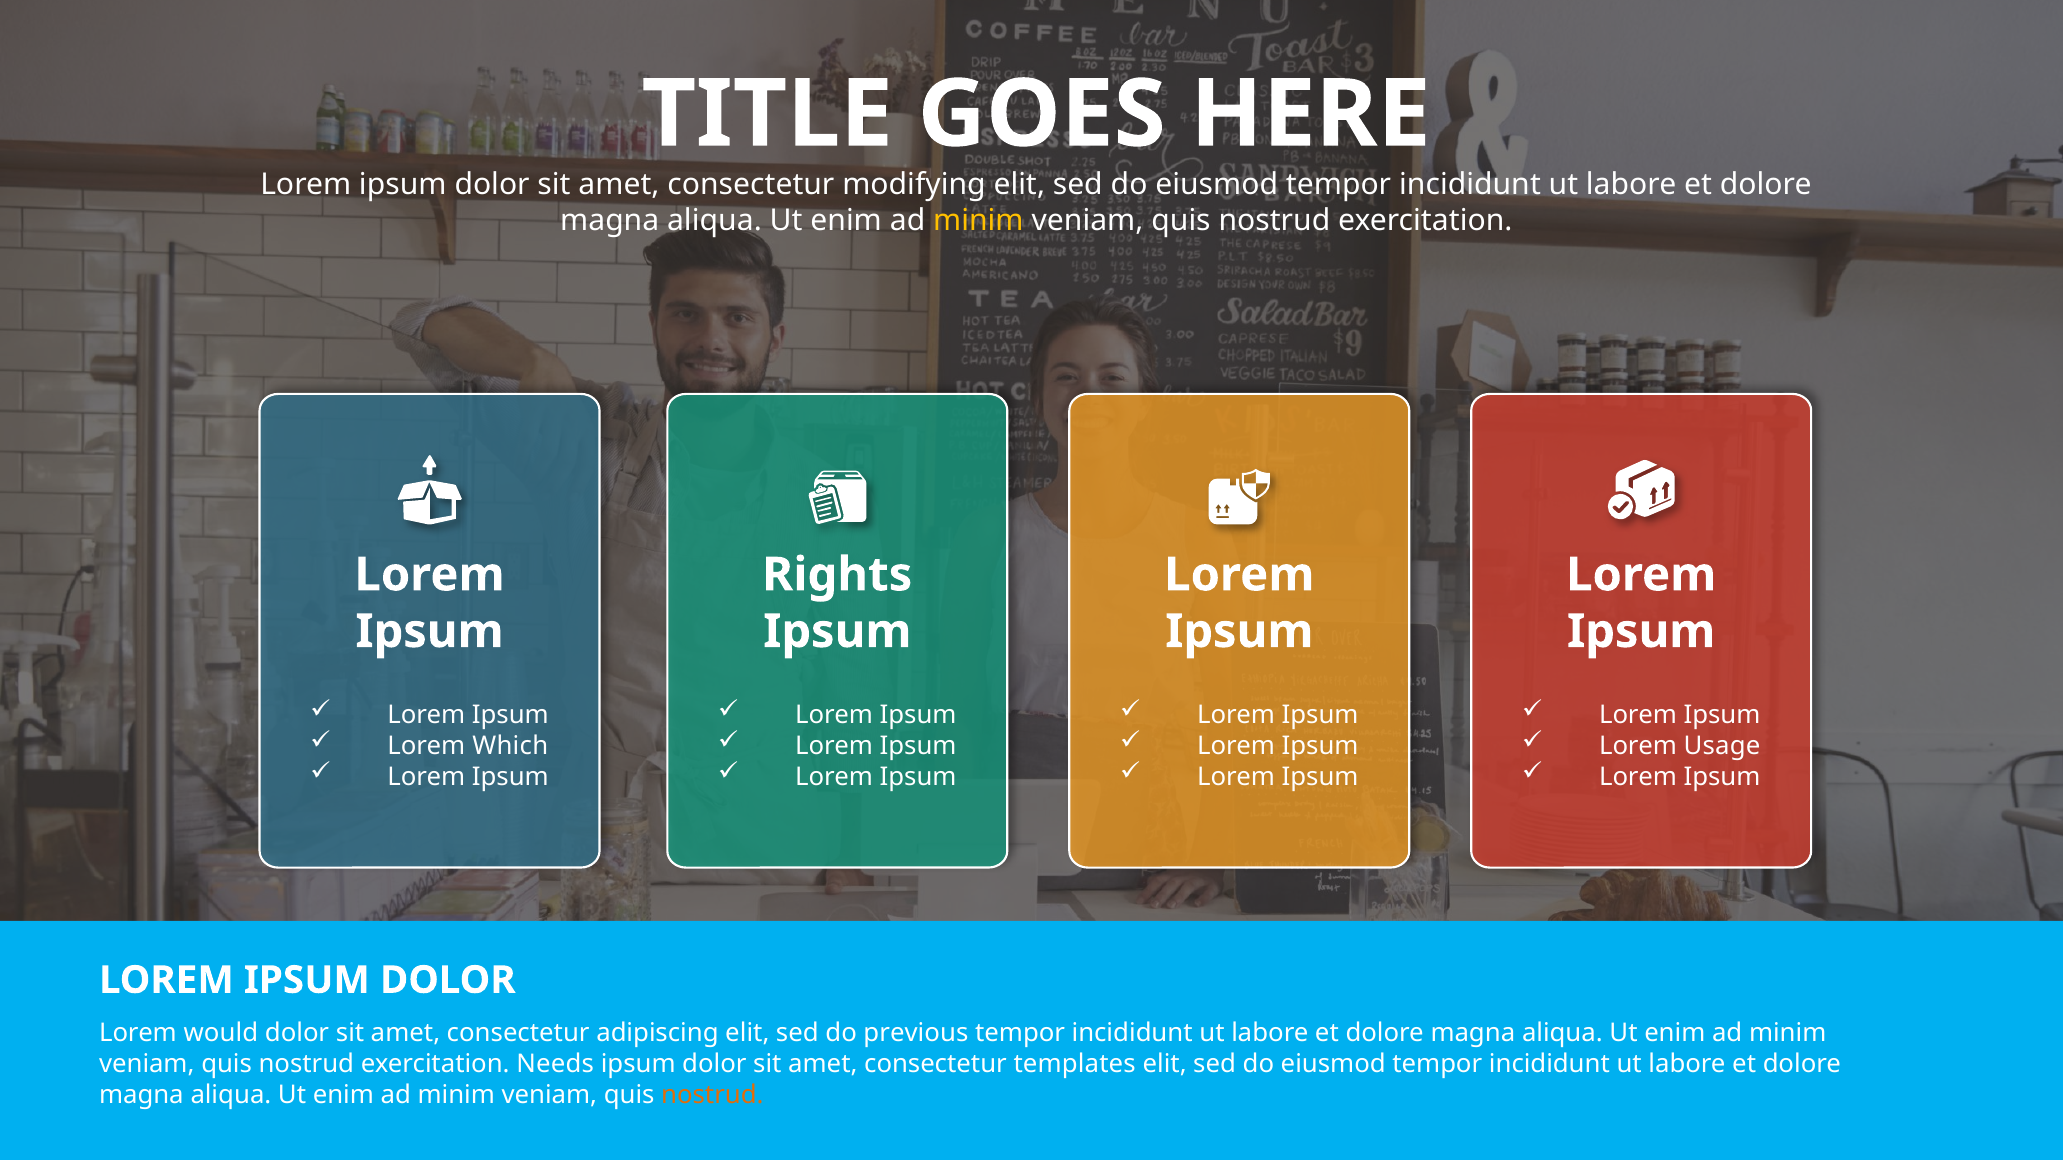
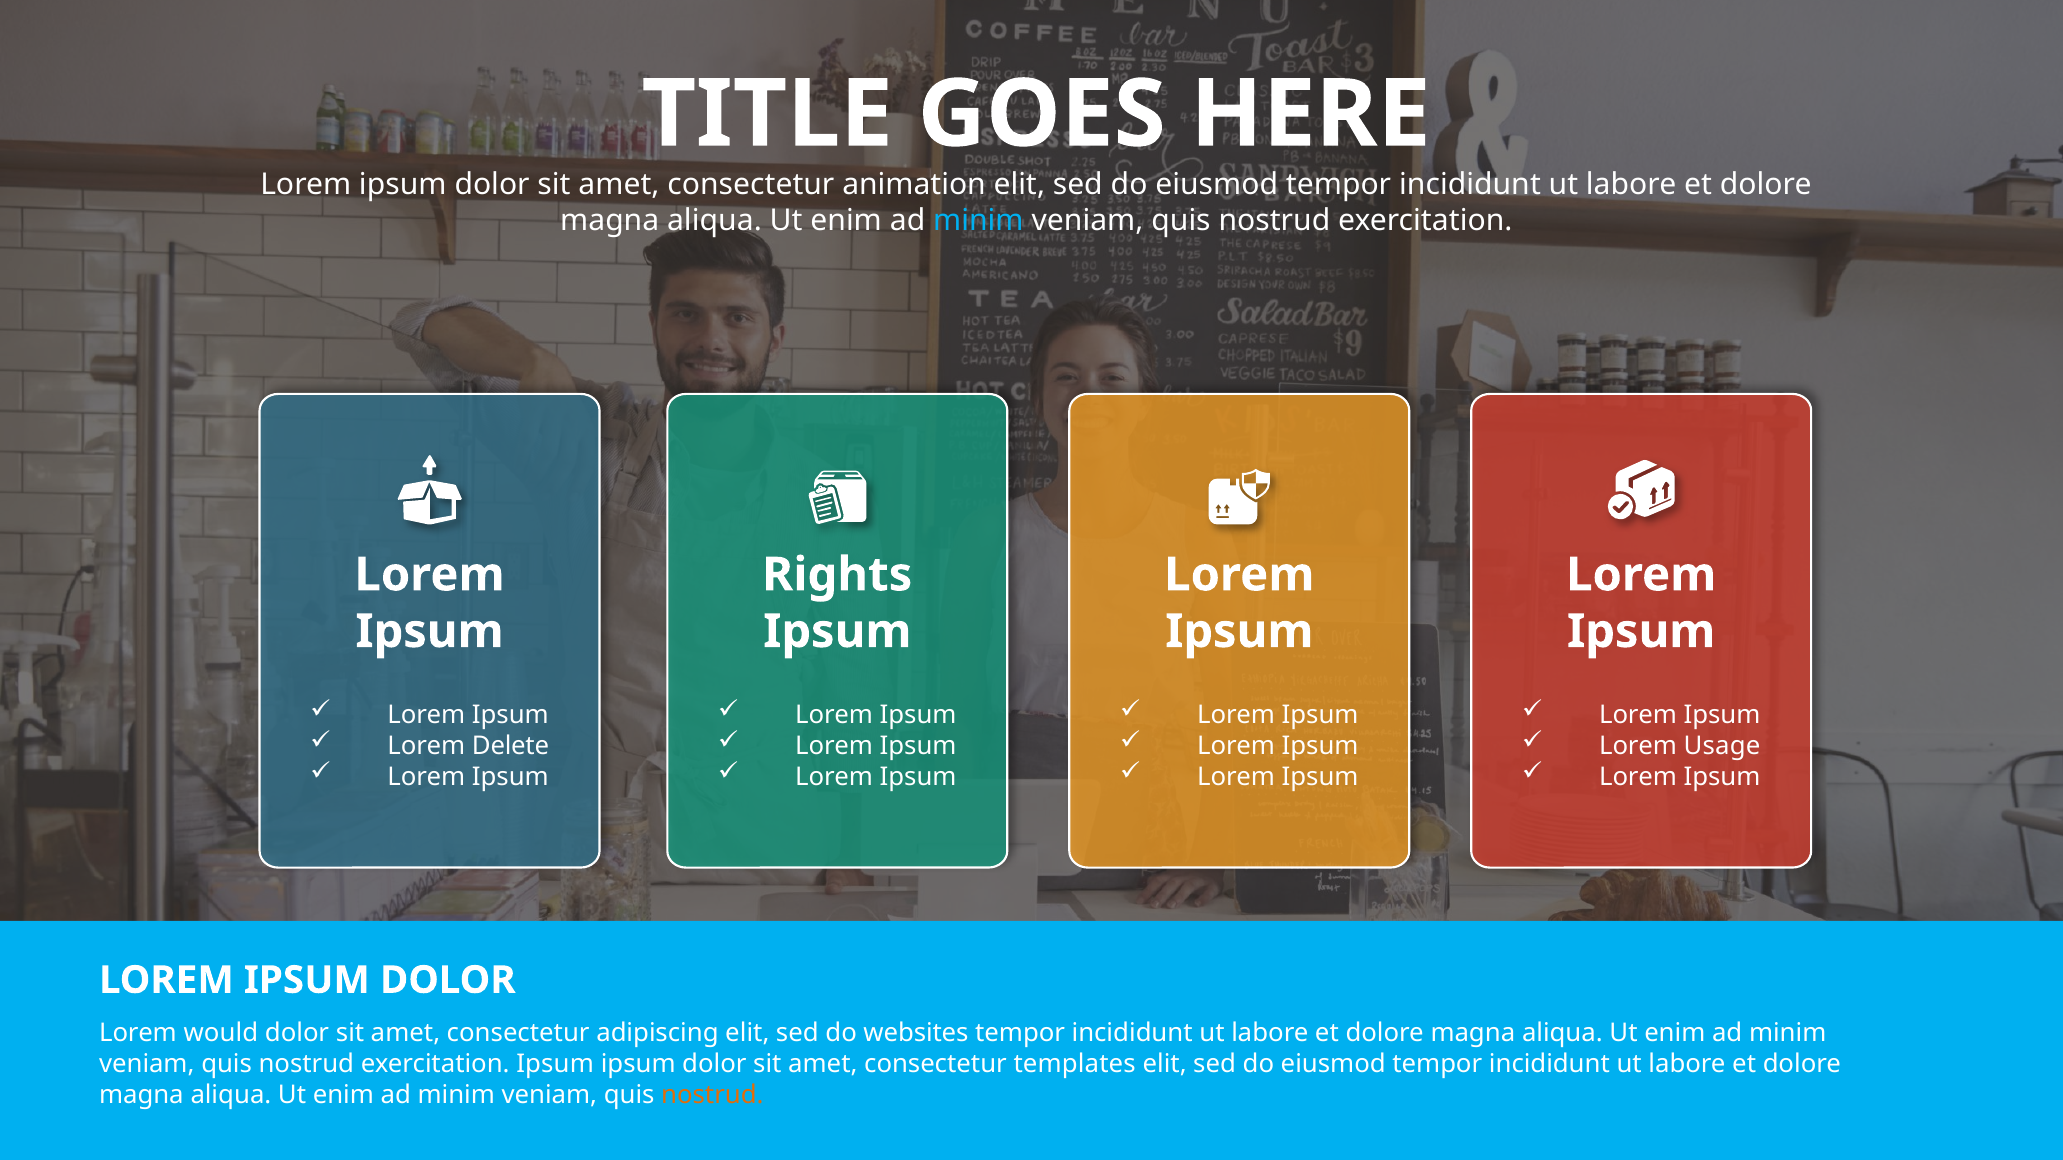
modifying: modifying -> animation (914, 185)
minim colour: yellow -> light blue (978, 221)
Which: Which -> Delete (511, 746)
previous: previous -> websites (916, 1034)
exercitation Needs: Needs -> Ipsum (555, 1065)
